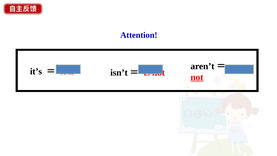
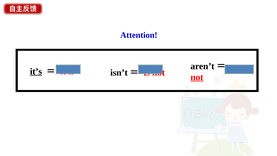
it’s underline: none -> present (36, 71)
